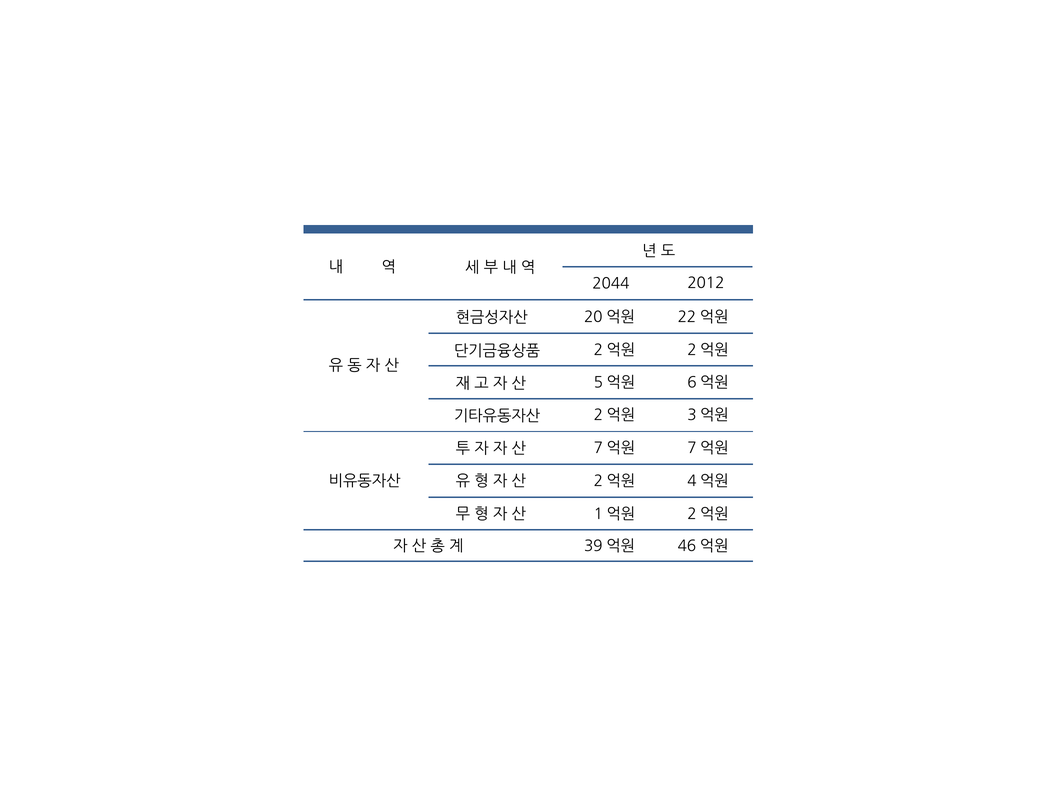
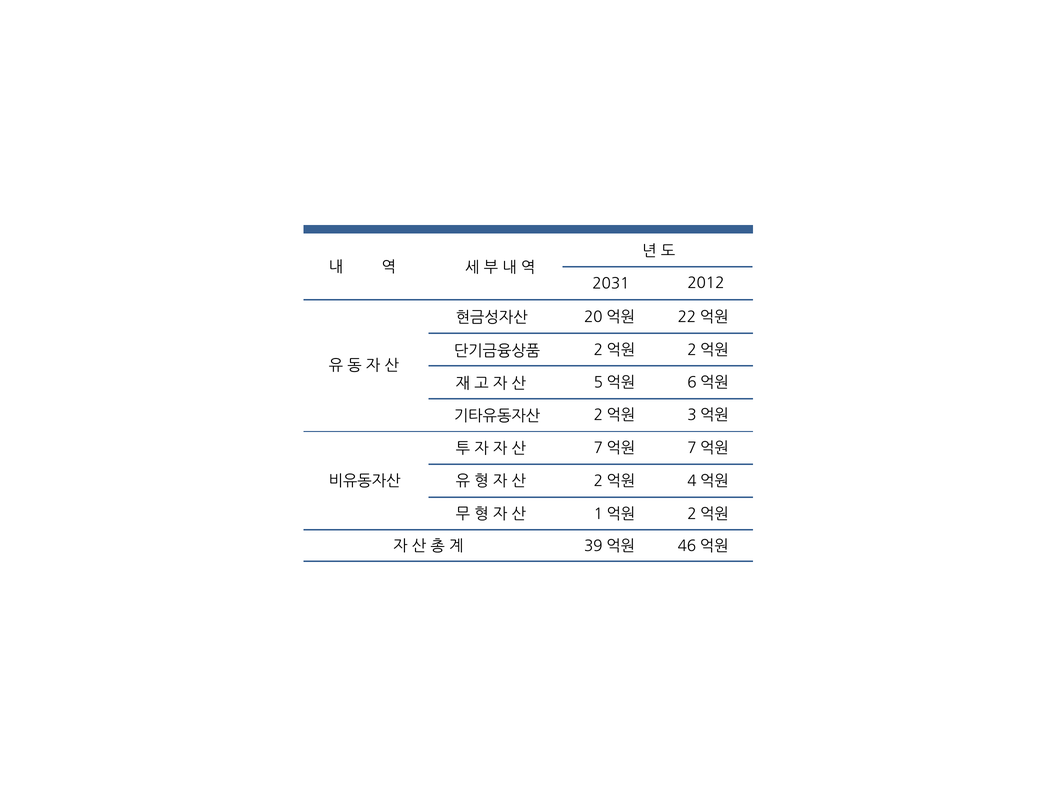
2044: 2044 -> 2031 (611, 284)
